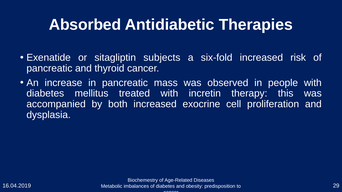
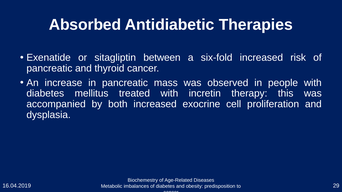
subjects: subjects -> between (162, 58)
